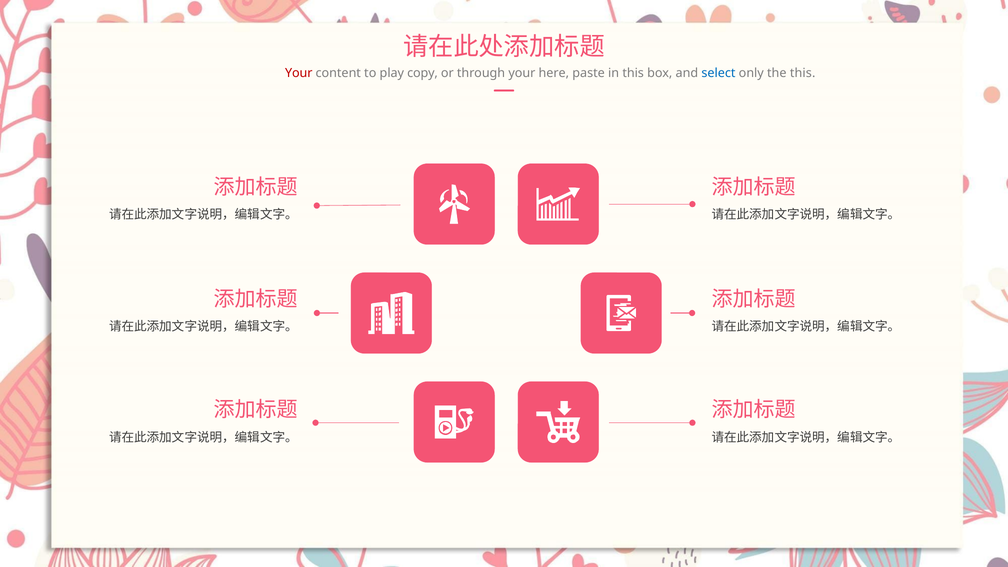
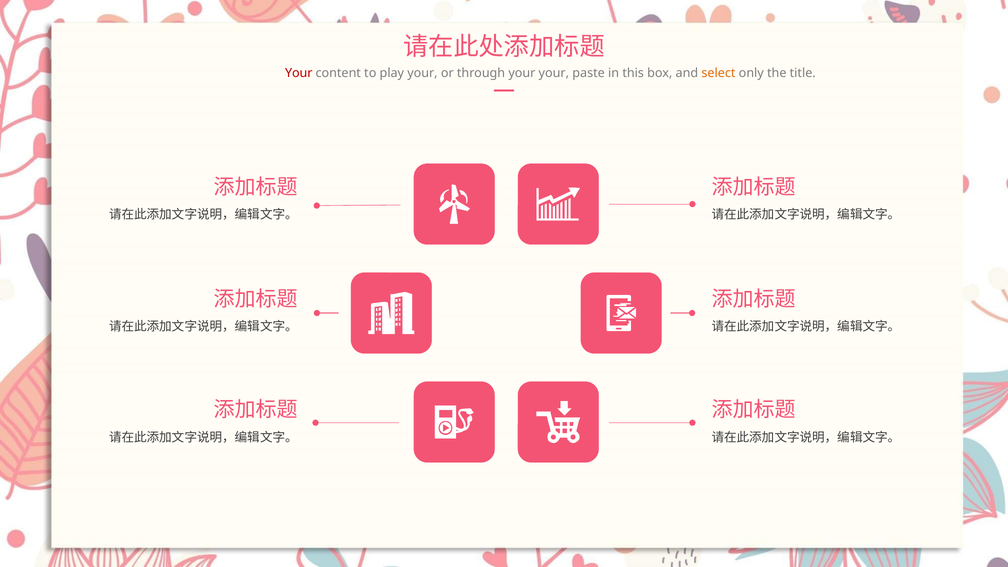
play copy: copy -> your (422, 73)
your here: here -> your (554, 73)
select colour: blue -> orange (718, 73)
the this: this -> title (803, 73)
